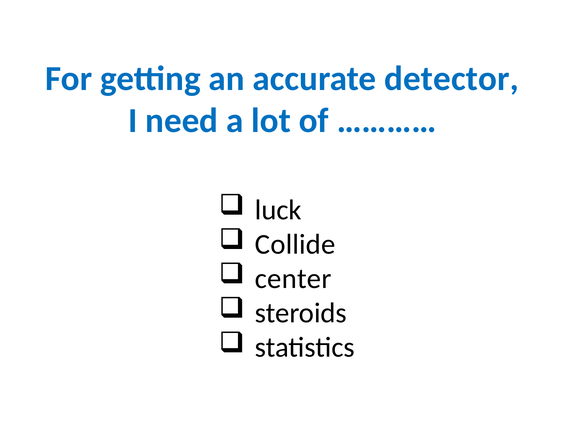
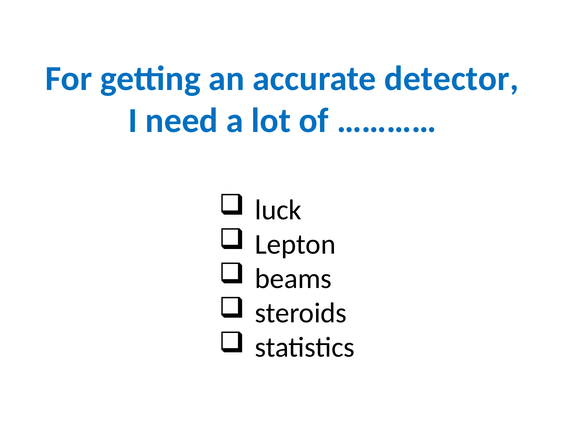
Collide: Collide -> Lepton (295, 245)
center: center -> beams (293, 279)
